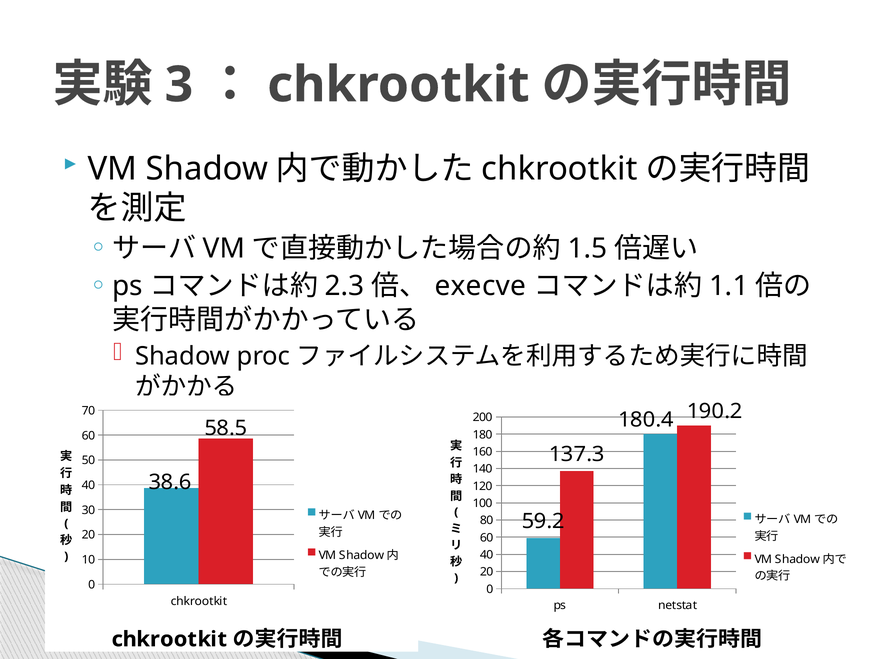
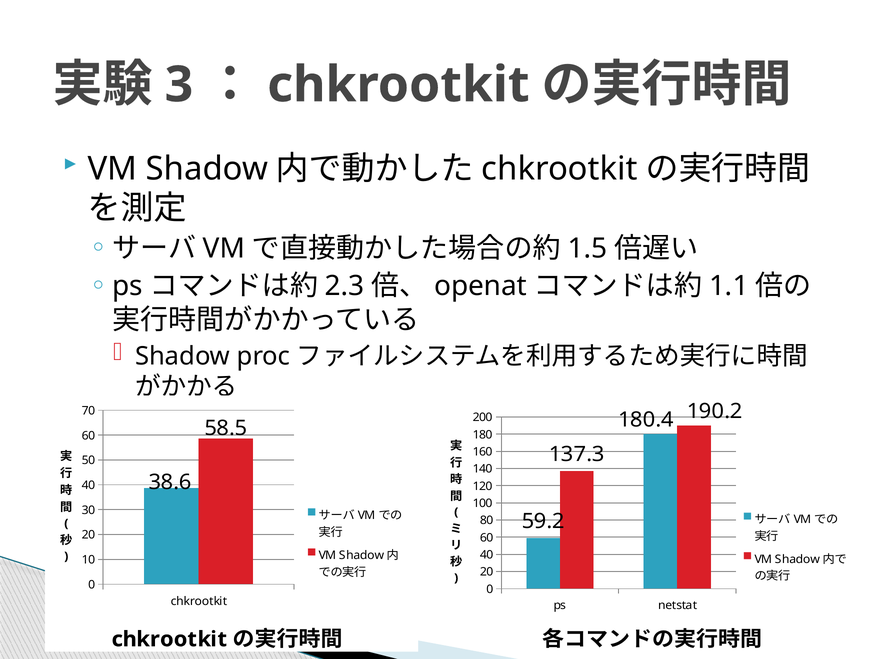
execve: execve -> openat (481, 286)
